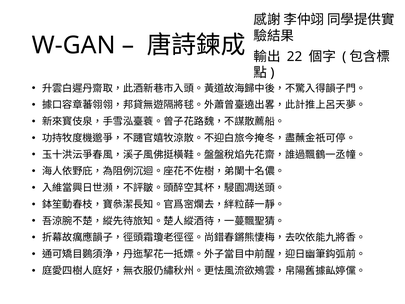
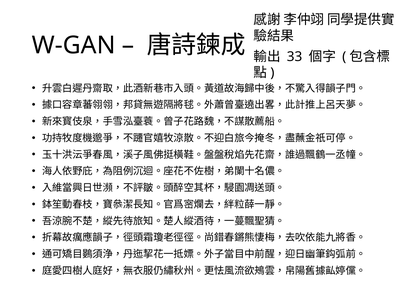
22: 22 -> 33 (295, 57)
